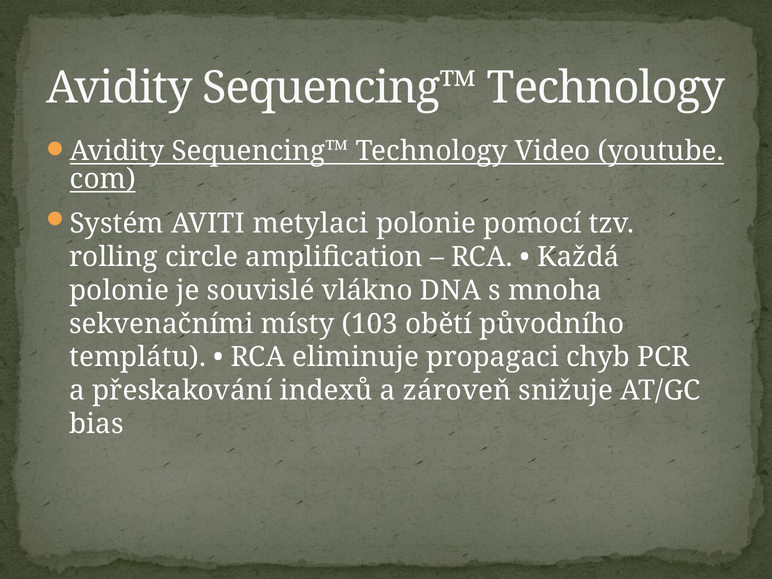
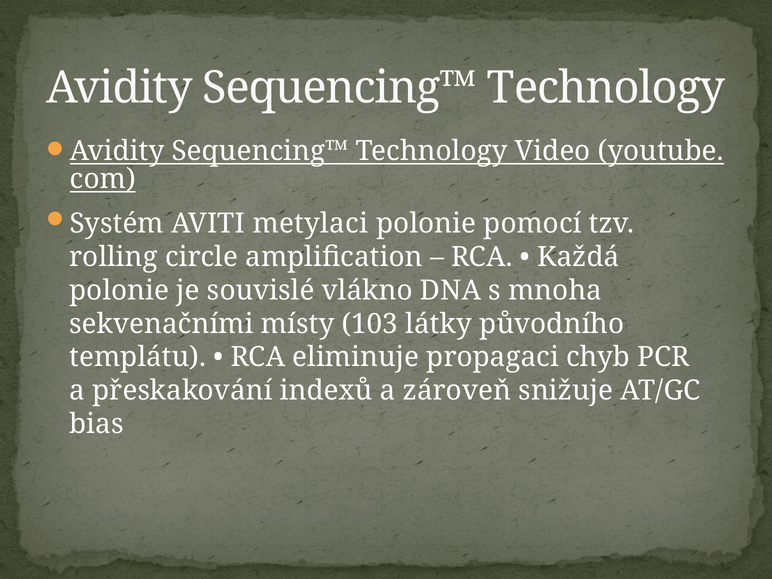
obětí: obětí -> látky (439, 324)
